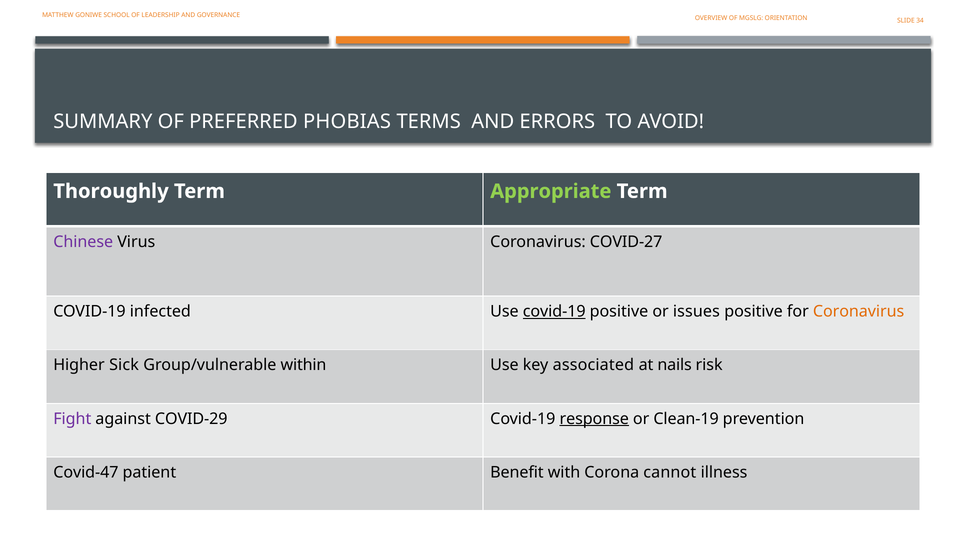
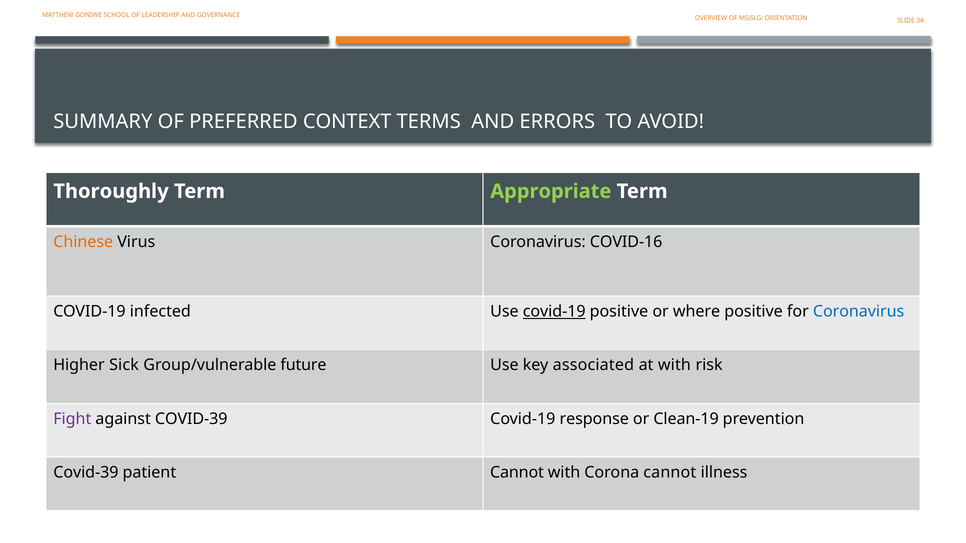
PHOBIAS: PHOBIAS -> CONTEXT (347, 122)
Chinese colour: purple -> orange (83, 242)
COVID-27: COVID-27 -> COVID-16 (626, 242)
issues: issues -> where (697, 312)
Coronavirus colour: orange -> blue (859, 312)
within: within -> future (303, 365)
at nails: nails -> with (674, 365)
against COVID-29: COVID-29 -> COVID-39 (191, 419)
response underline: present -> none (594, 419)
Covid-47: Covid-47 -> Covid-39 (86, 473)
patient Benefit: Benefit -> Cannot (517, 473)
